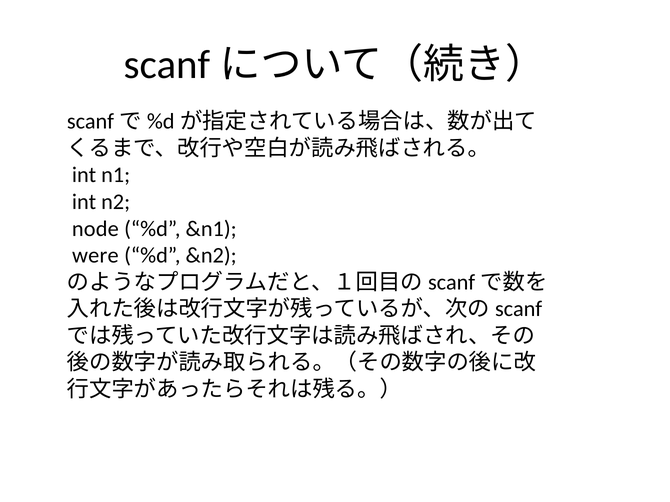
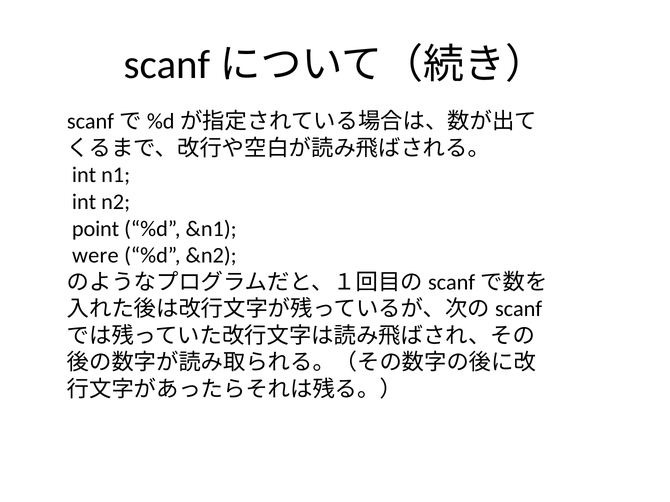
node: node -> point (96, 229)
